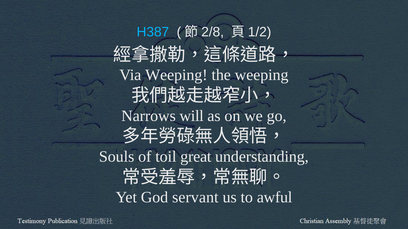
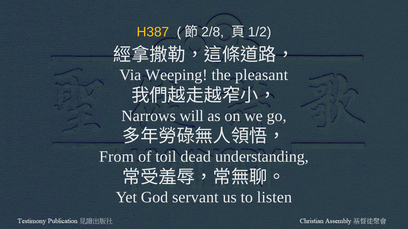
H387 colour: light blue -> yellow (153, 32)
the weeping: weeping -> pleasant (262, 75)
Souls: Souls -> From (117, 157)
great: great -> dead (196, 157)
awful: awful -> listen (274, 198)
